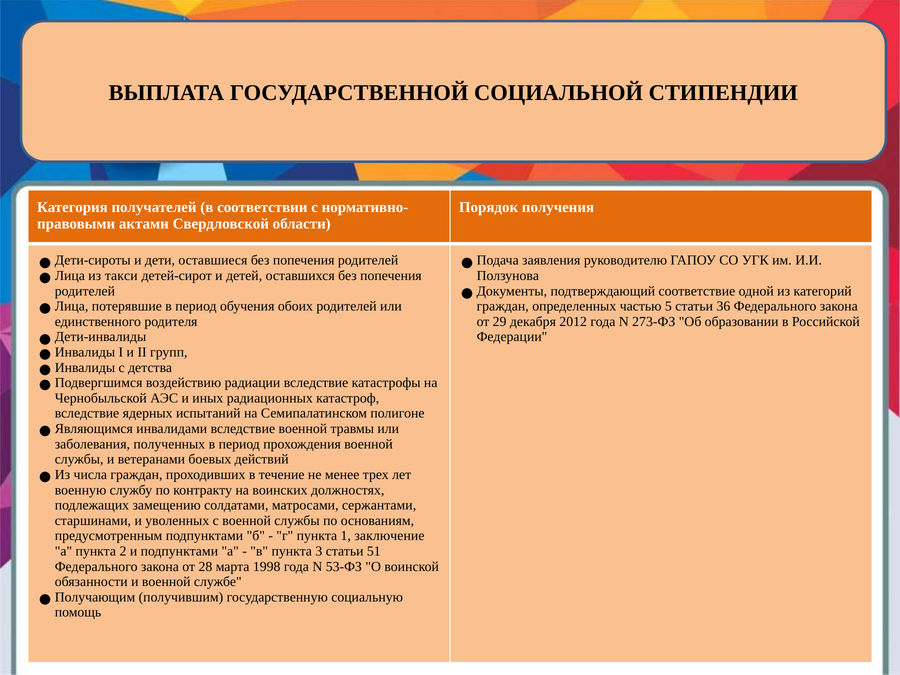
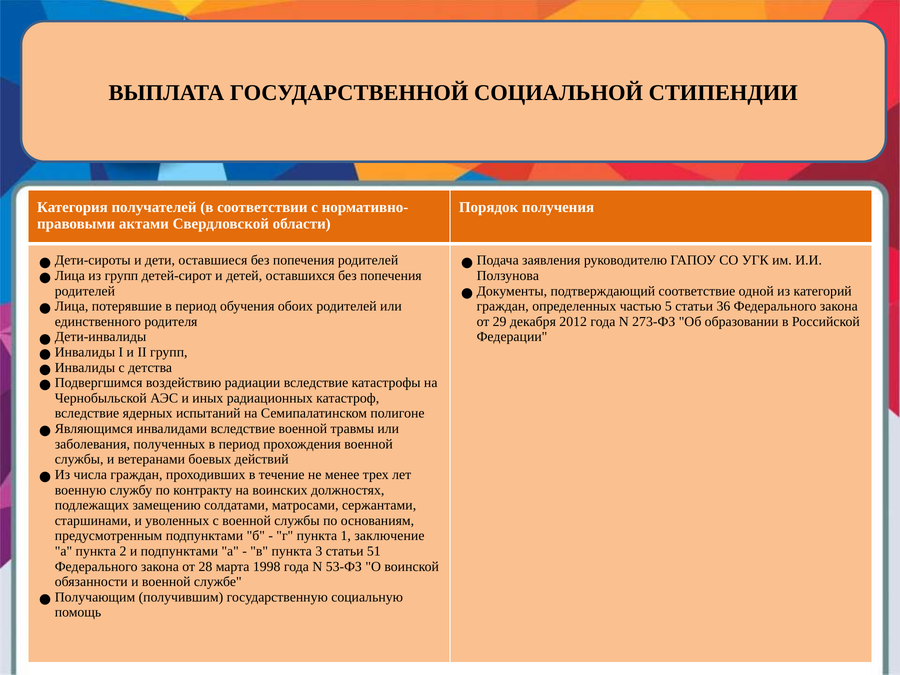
из такси: такси -> групп (121, 276)
